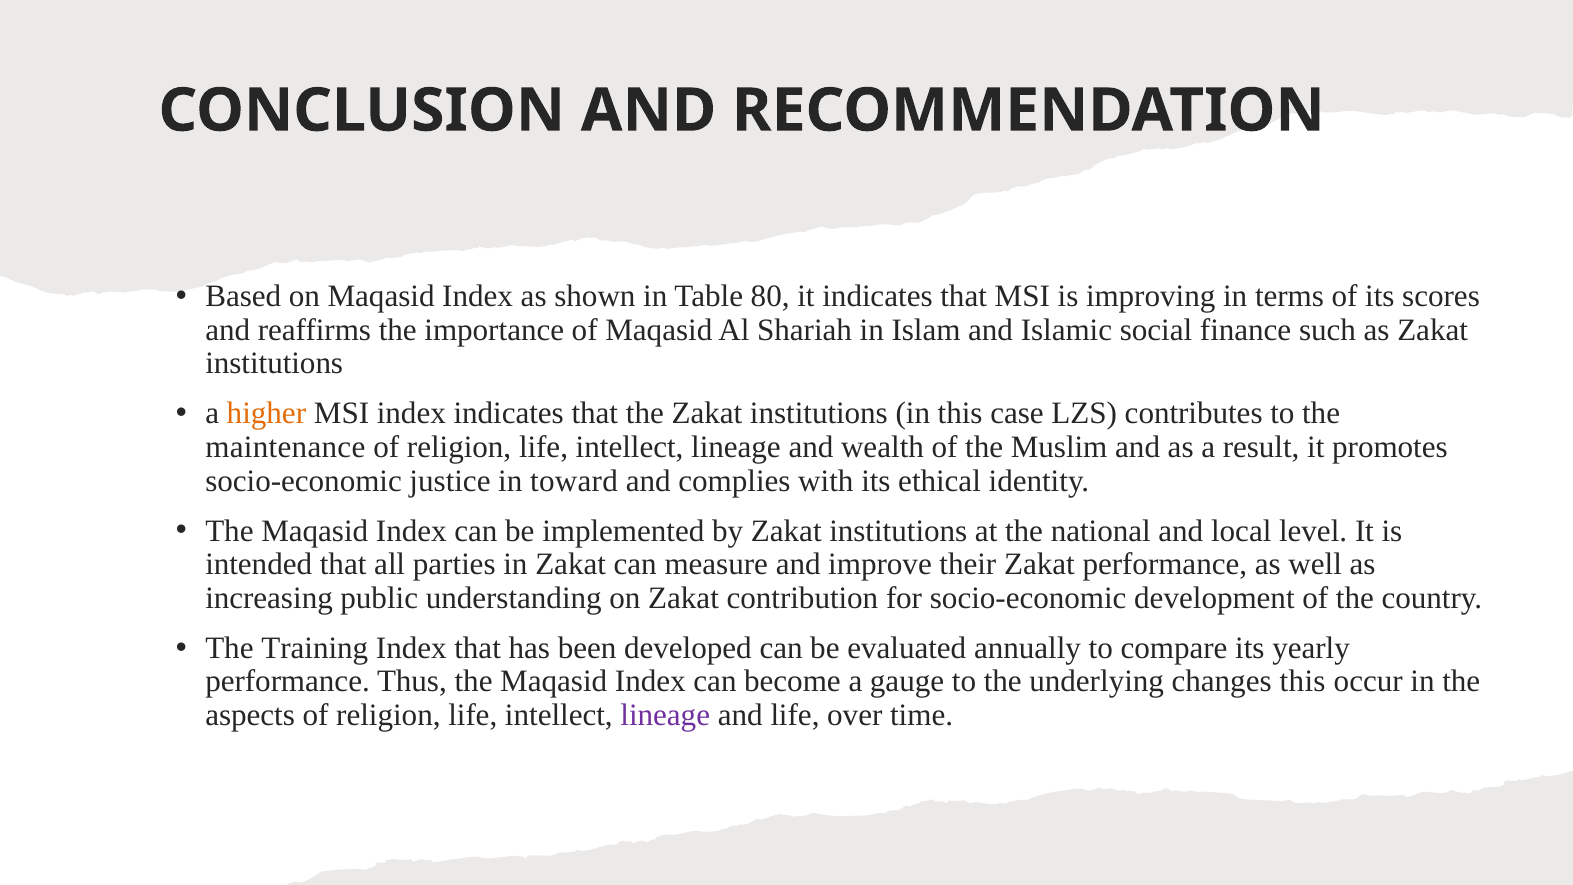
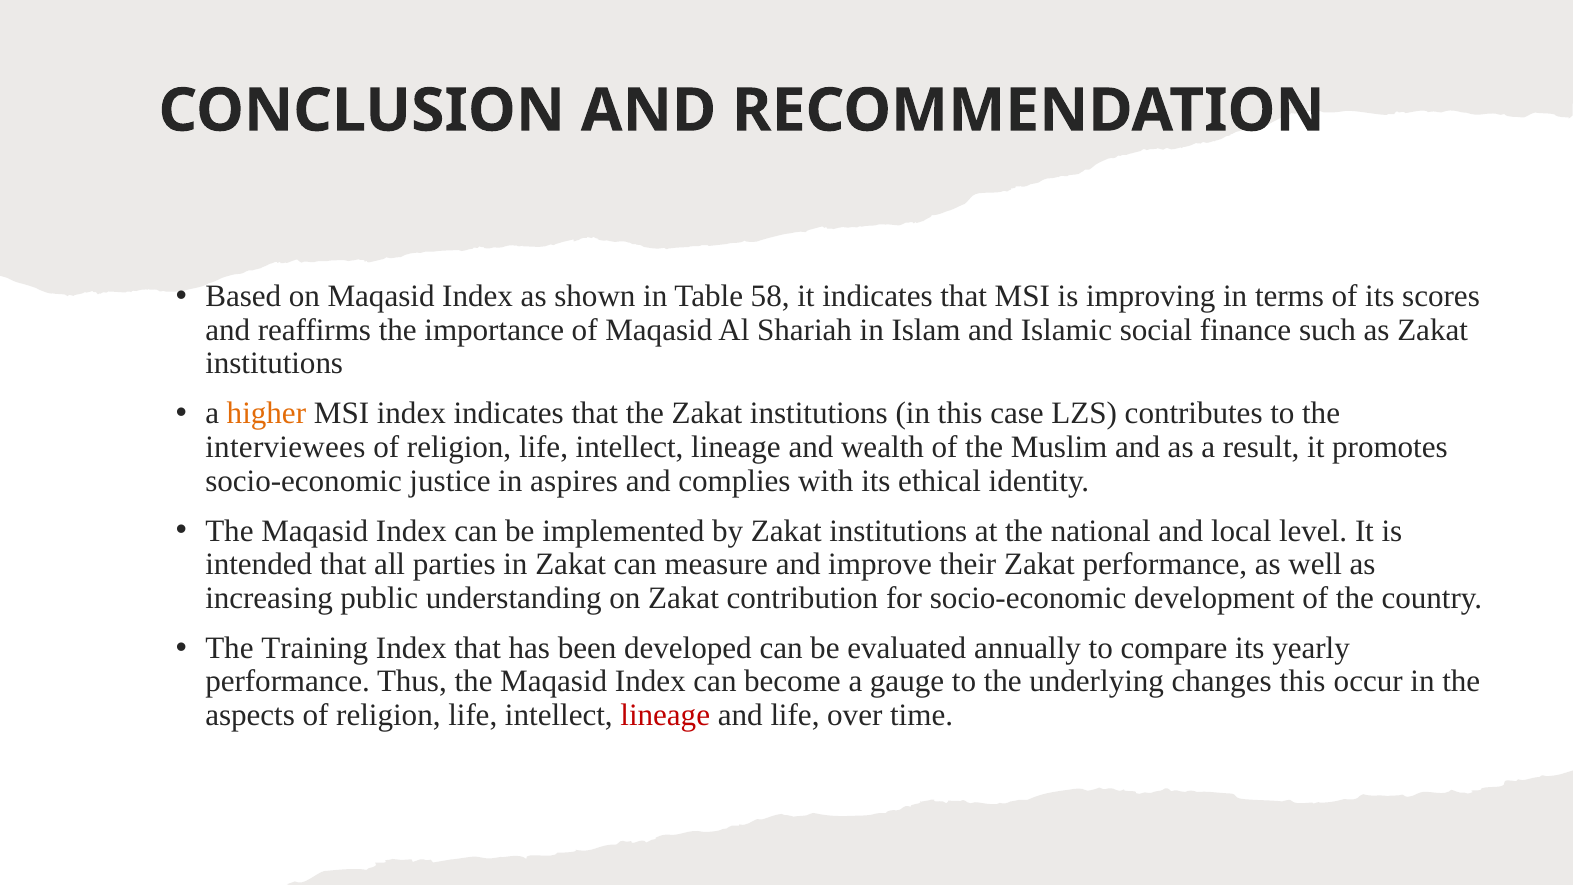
80: 80 -> 58 (770, 296)
maintenance: maintenance -> interviewees (285, 447)
toward: toward -> aspires (574, 481)
lineage colour: purple -> red (665, 715)
